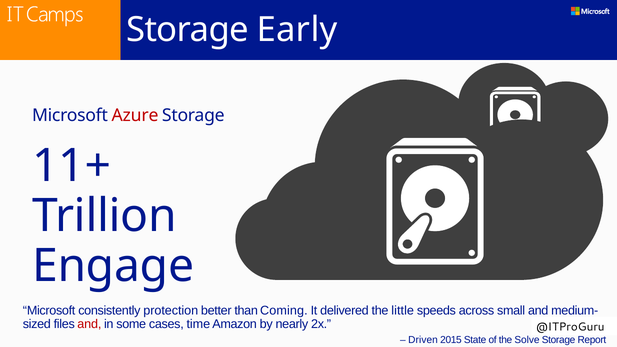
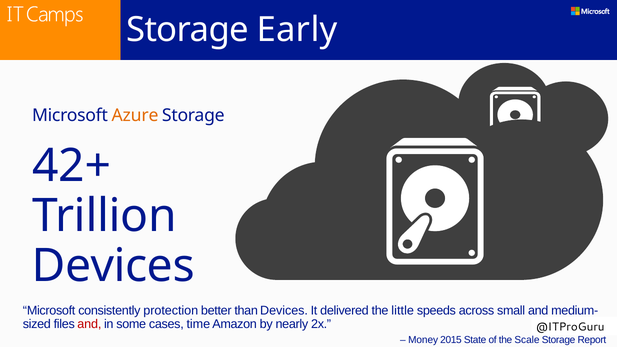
Azure colour: red -> orange (135, 116)
11+: 11+ -> 42+ (72, 166)
Engage: Engage -> Devices (113, 266)
than Coming: Coming -> Devices (284, 310)
Driven: Driven -> Money (423, 340)
Solve: Solve -> Scale (527, 340)
